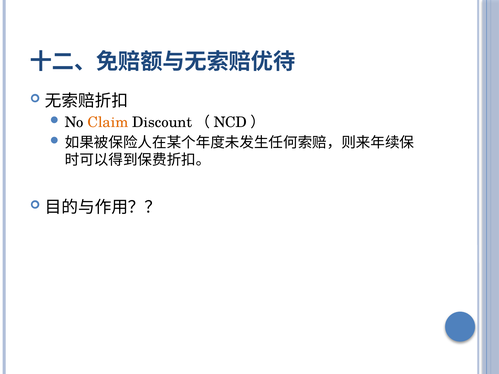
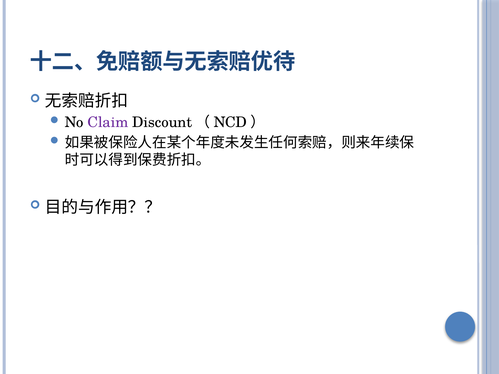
Claim colour: orange -> purple (108, 122)
